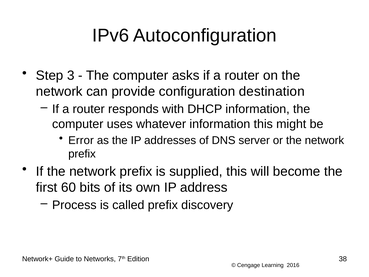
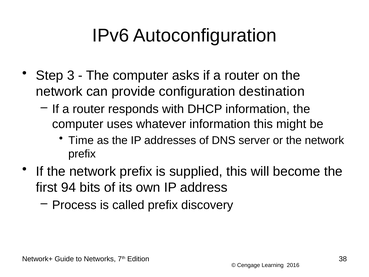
Error: Error -> Time (81, 140)
60: 60 -> 94 (69, 187)
